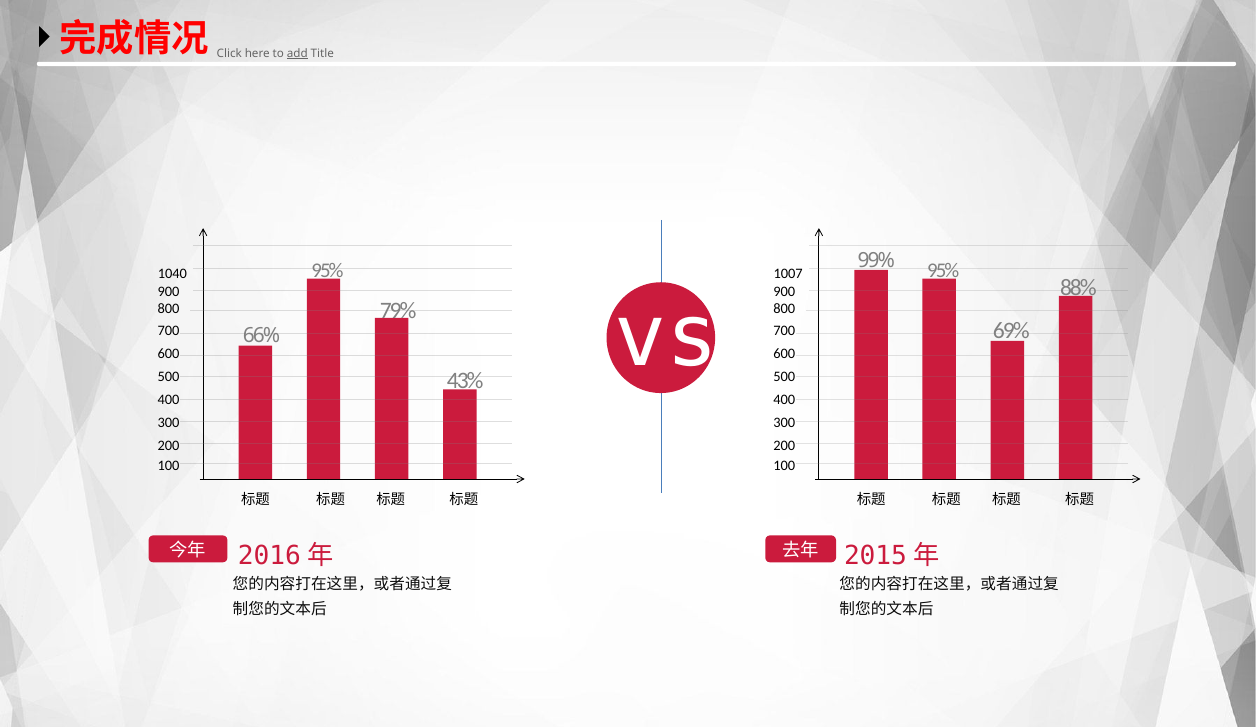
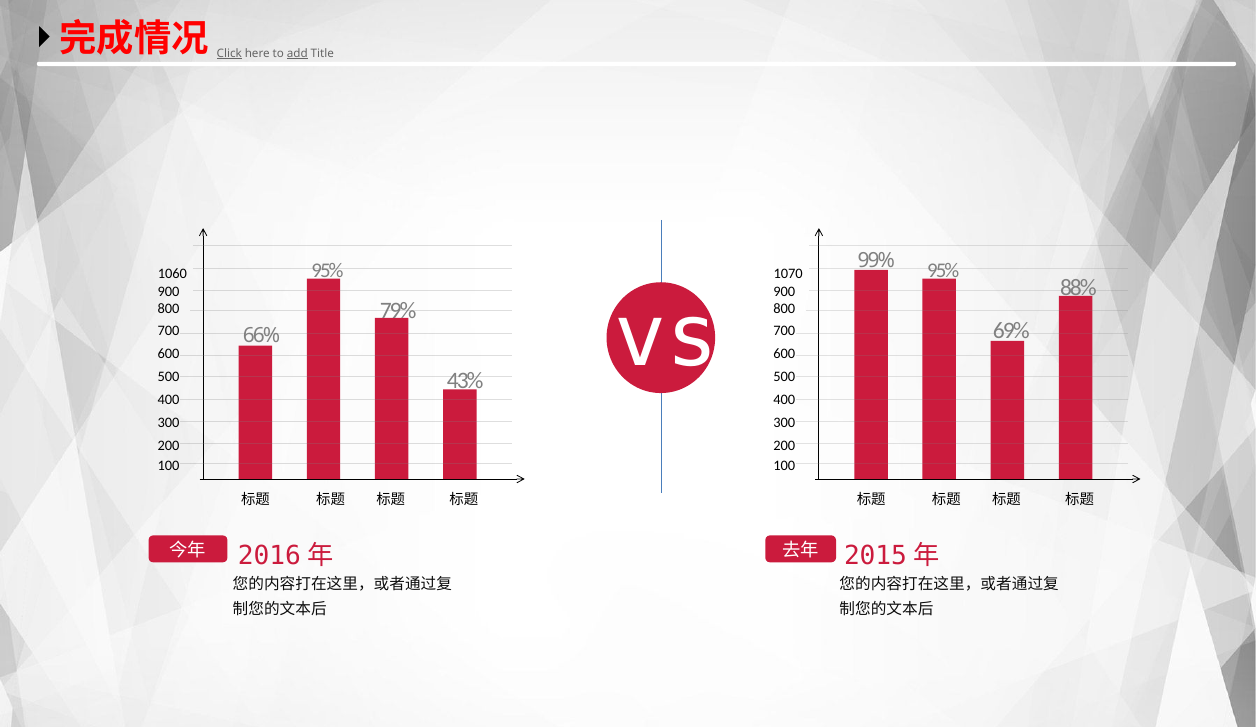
Click underline: none -> present (229, 53)
1040: 1040 -> 1060 (172, 274)
1007: 1007 -> 1070 (788, 274)
